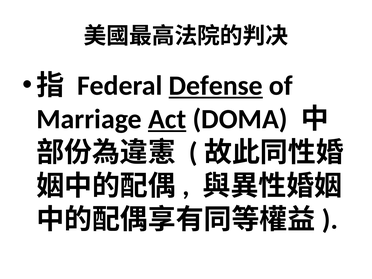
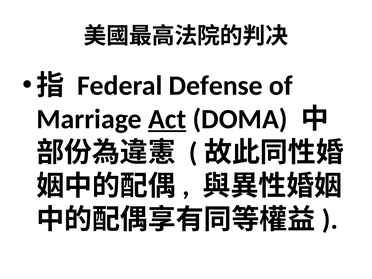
Defense underline: present -> none (216, 86)
